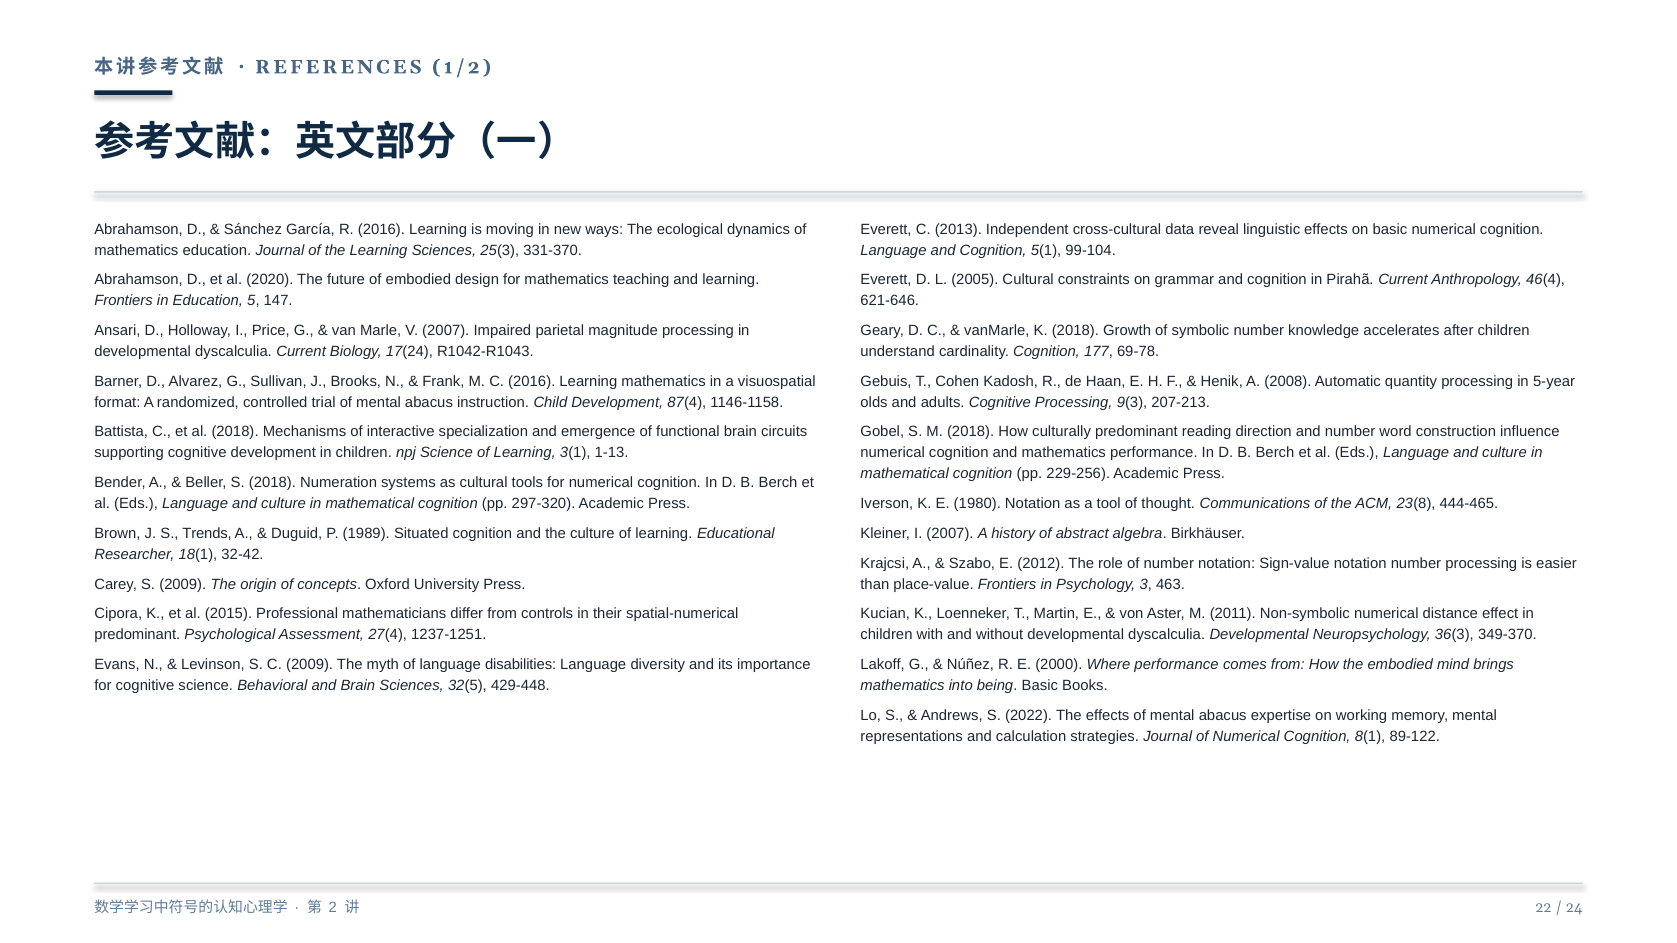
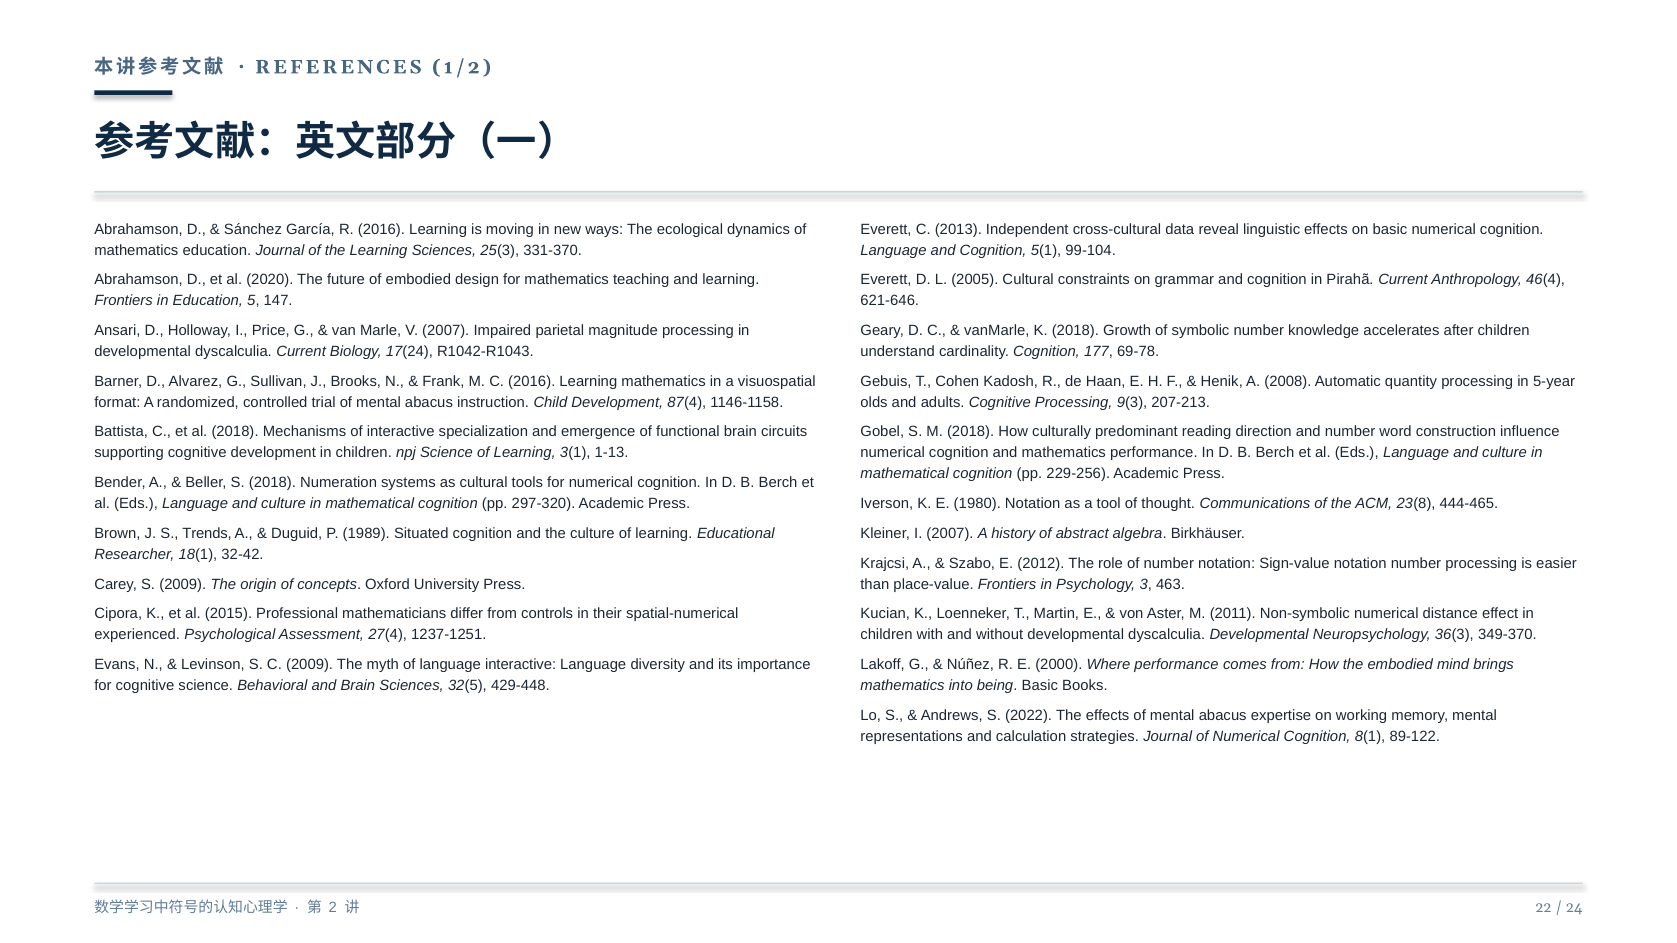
predominant: predominant -> experienced (137, 635)
language disabilities: disabilities -> interactive (521, 665)
